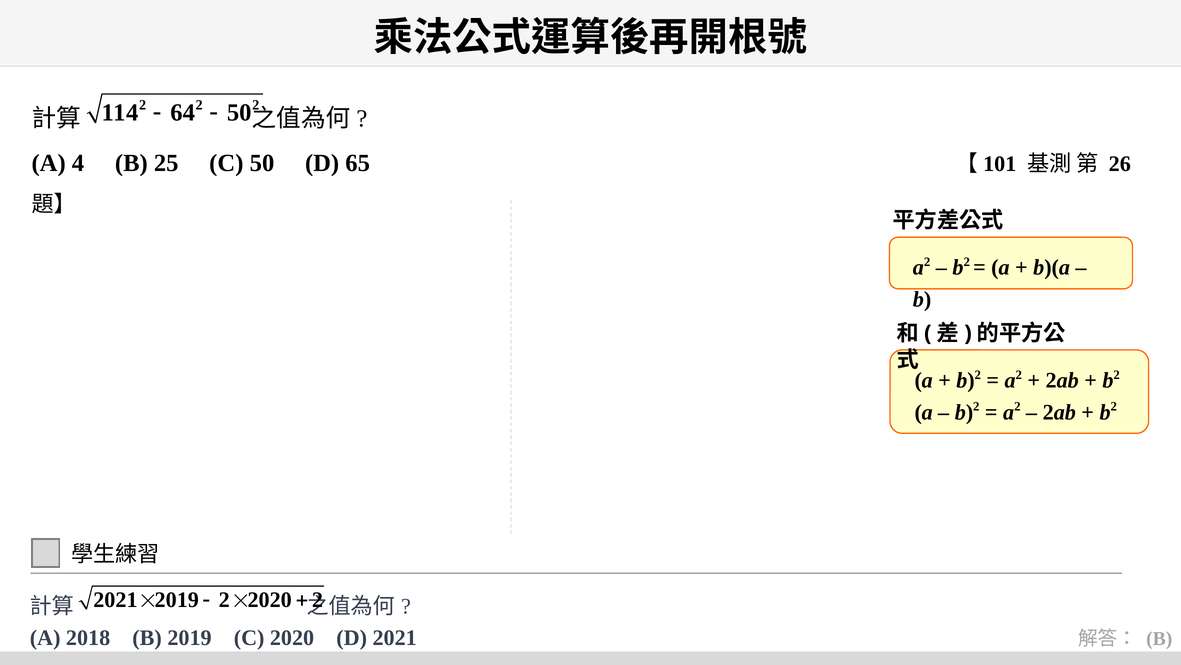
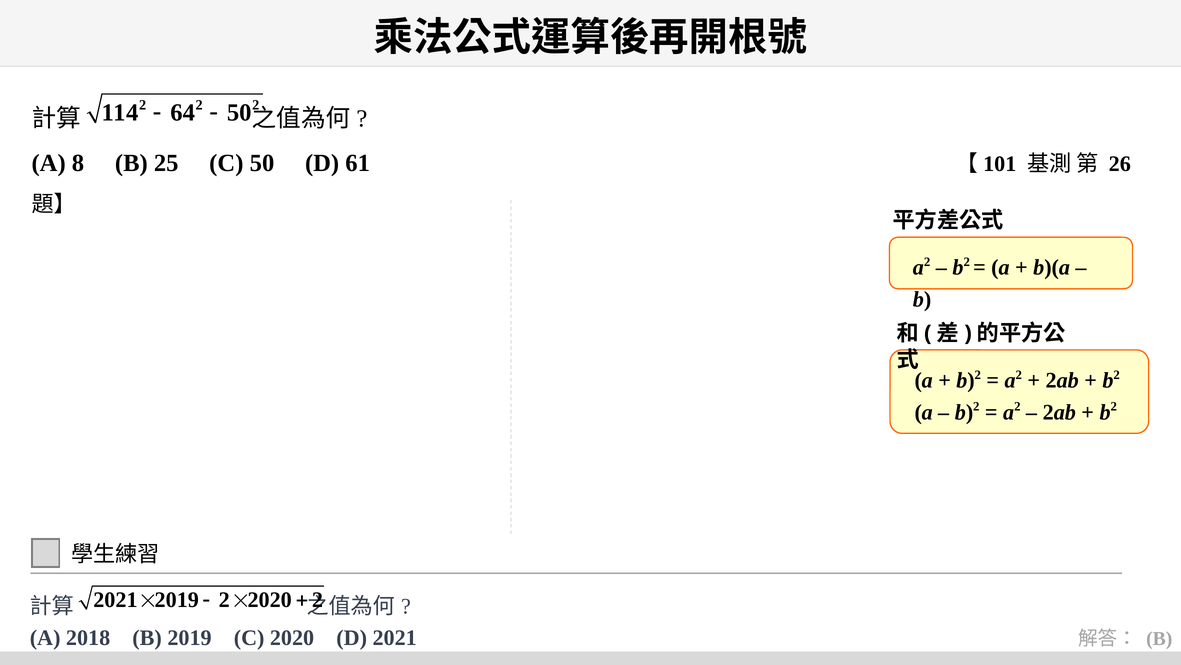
4: 4 -> 8 (78, 163)
65: 65 -> 61 (358, 163)
